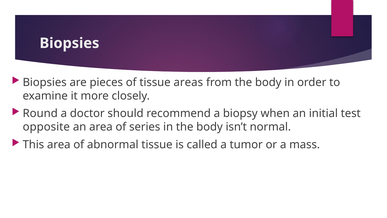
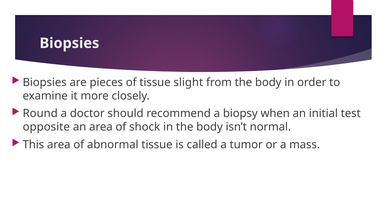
areas: areas -> slight (188, 82)
series: series -> shock (145, 127)
